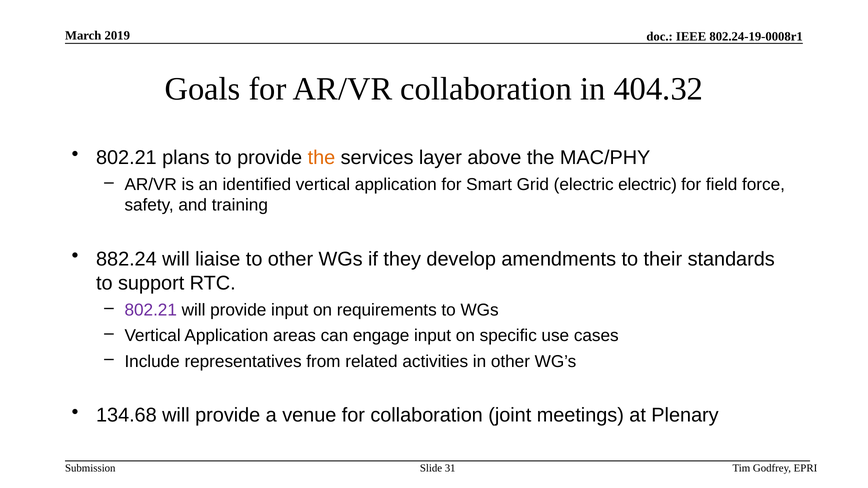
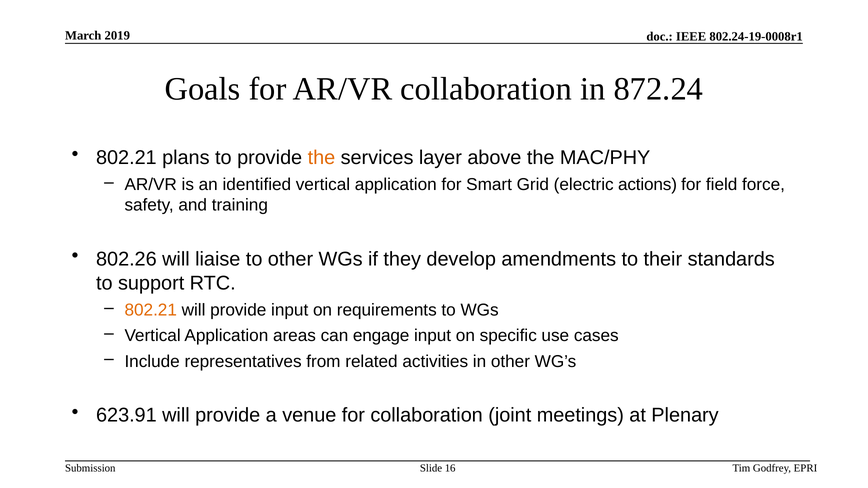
404.32: 404.32 -> 872.24 (658, 89)
electric electric: electric -> actions (648, 185)
882.24: 882.24 -> 802.26 (126, 259)
802.21 colour: purple -> orange (151, 310)
134.68: 134.68 -> 623.91 (126, 416)
31: 31 -> 16 (450, 468)
